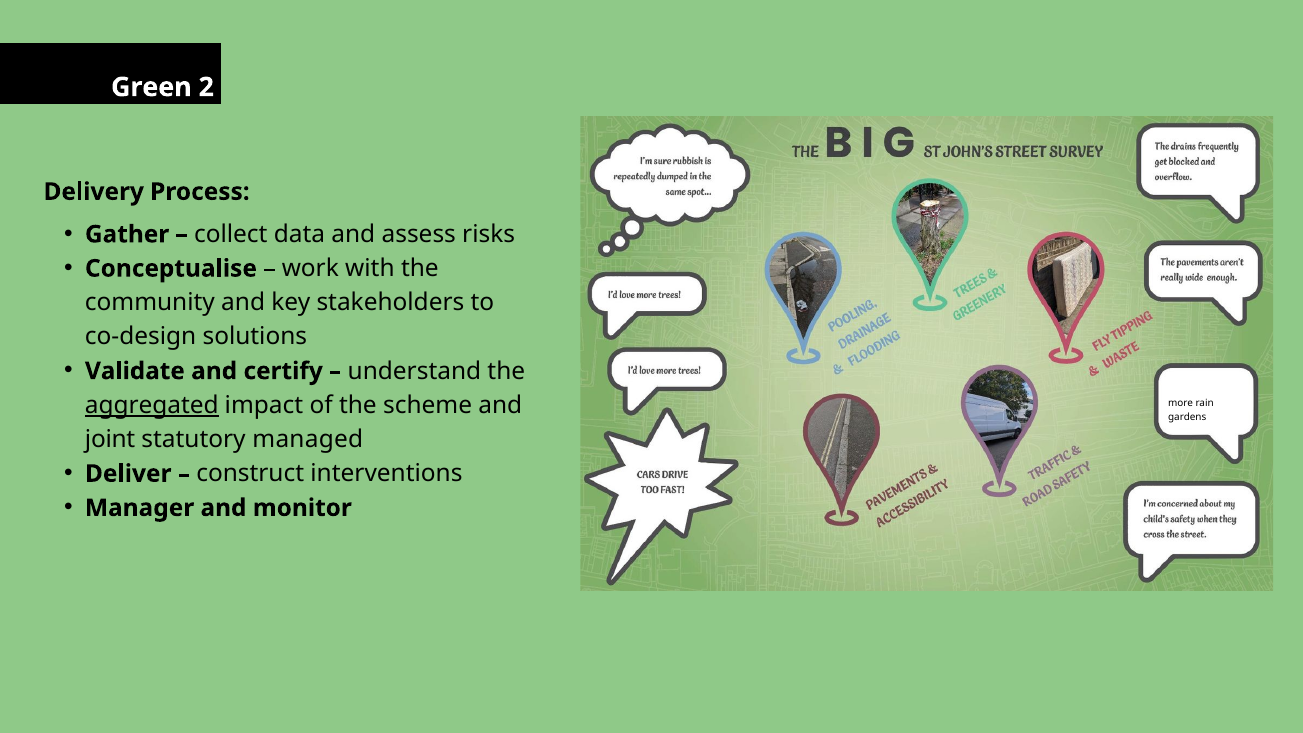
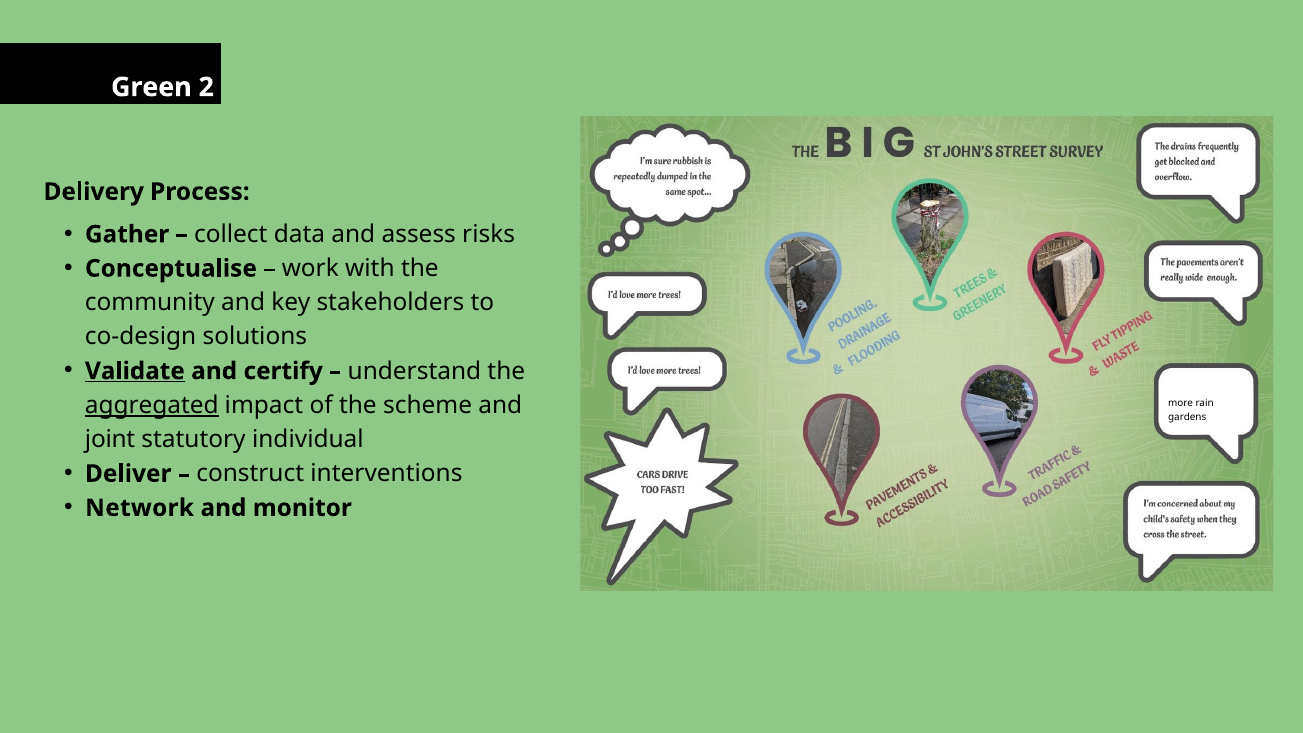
Validate underline: none -> present (135, 371)
managed: managed -> individual (308, 439)
Manager: Manager -> Network (139, 508)
